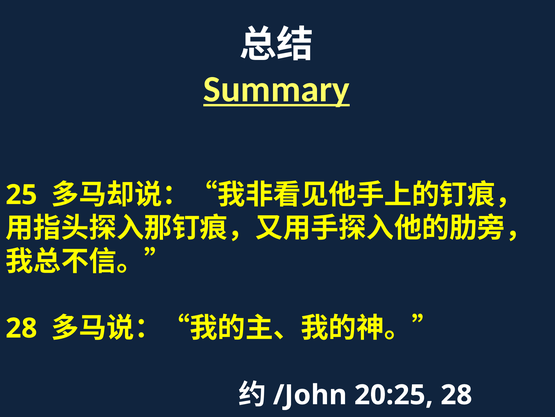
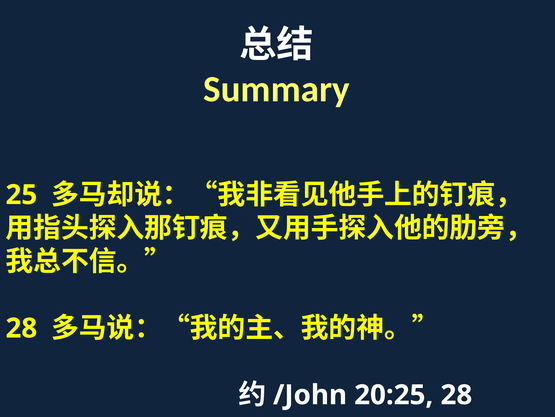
Summary underline: present -> none (277, 89)
